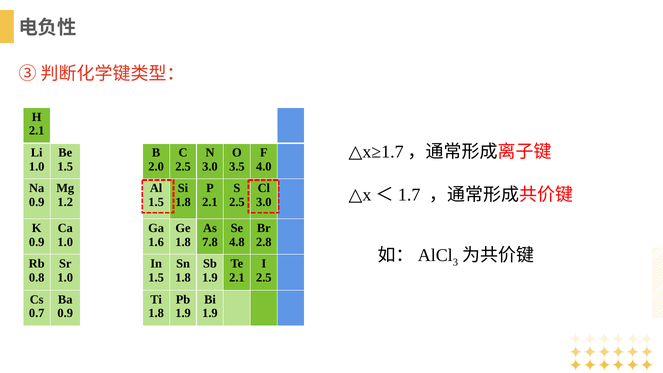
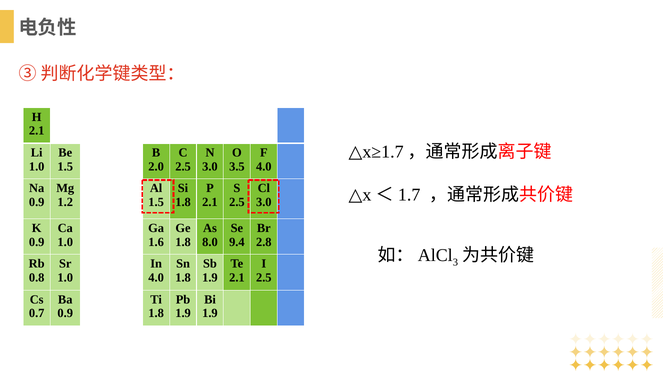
7.8: 7.8 -> 8.0 (210, 242)
4.8: 4.8 -> 9.4 (237, 242)
1.5: 1.5 -> 4.0 (156, 278)
